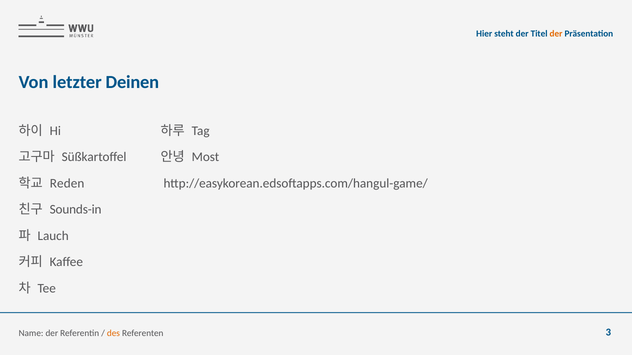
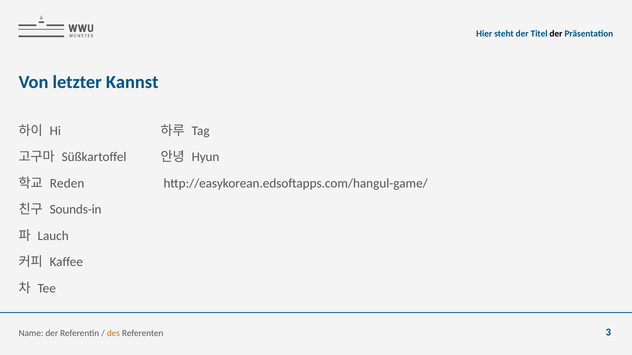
der colour: orange -> black (556, 34)
Deinen: Deinen -> Kannst (132, 82)
Most: Most -> Hyun (206, 157)
